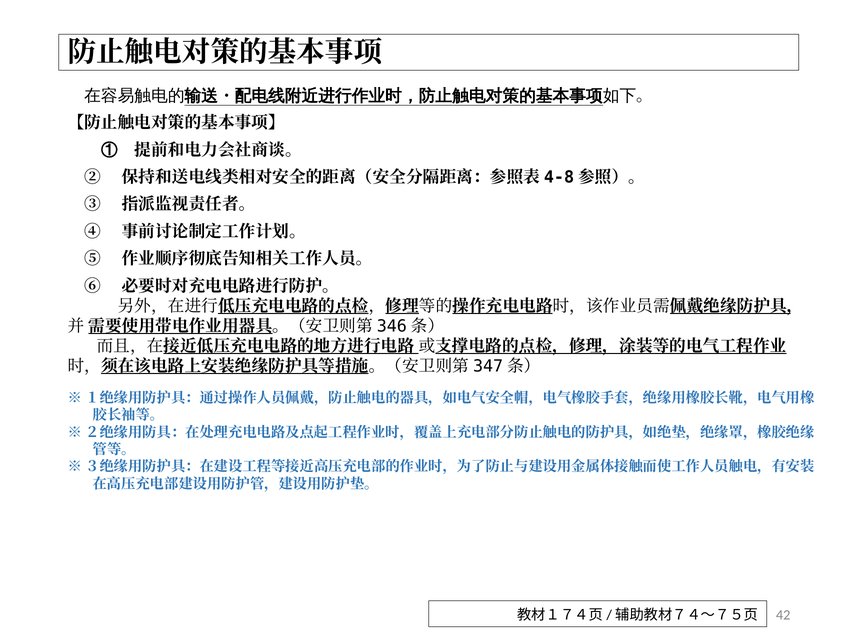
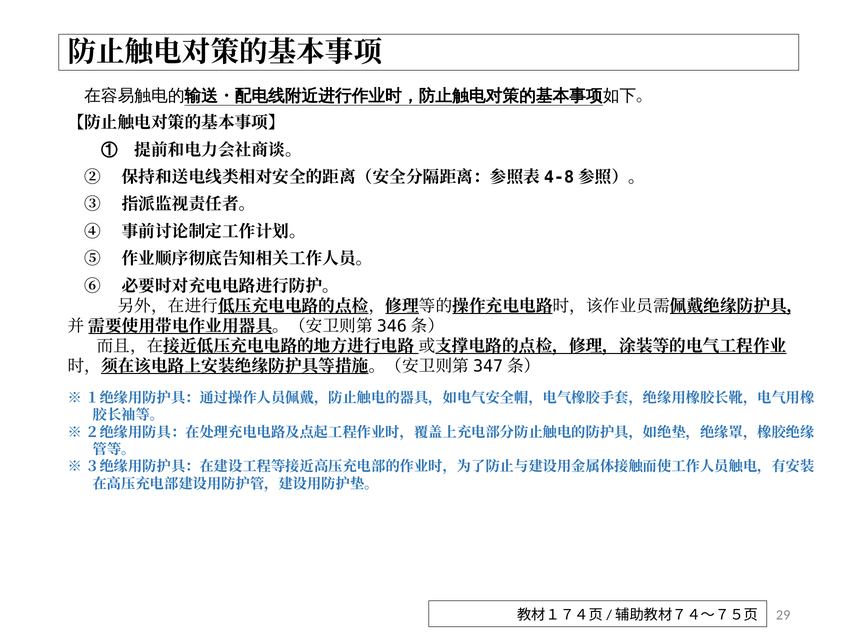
42: 42 -> 29 (783, 614)
